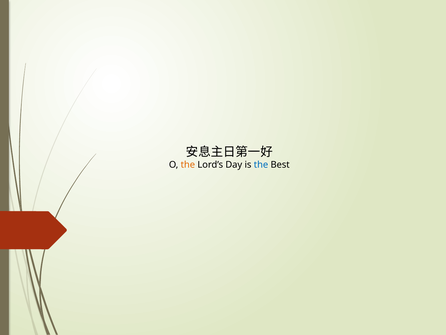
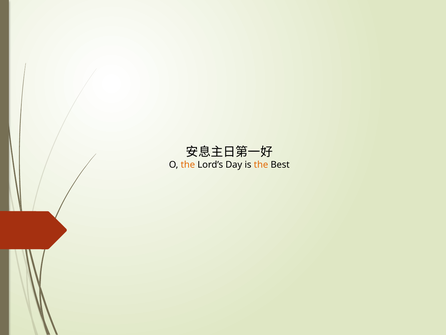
the colour: blue -> orange (261, 165)
